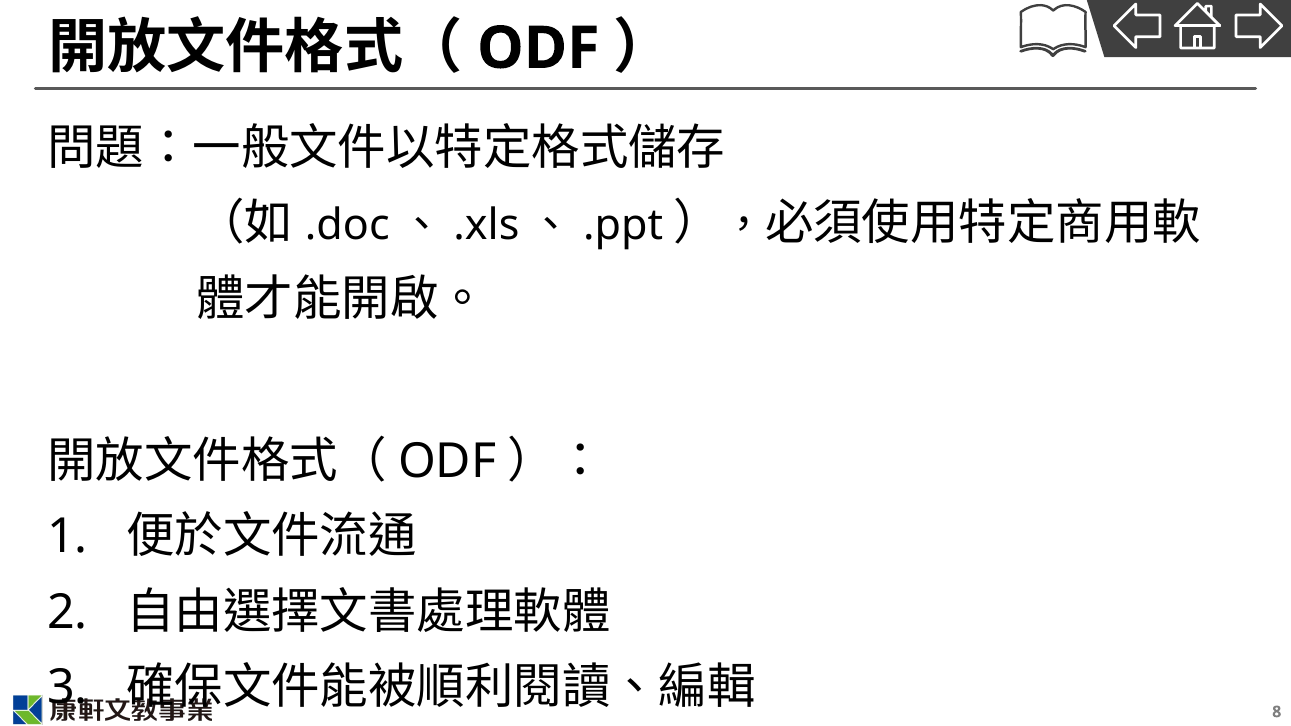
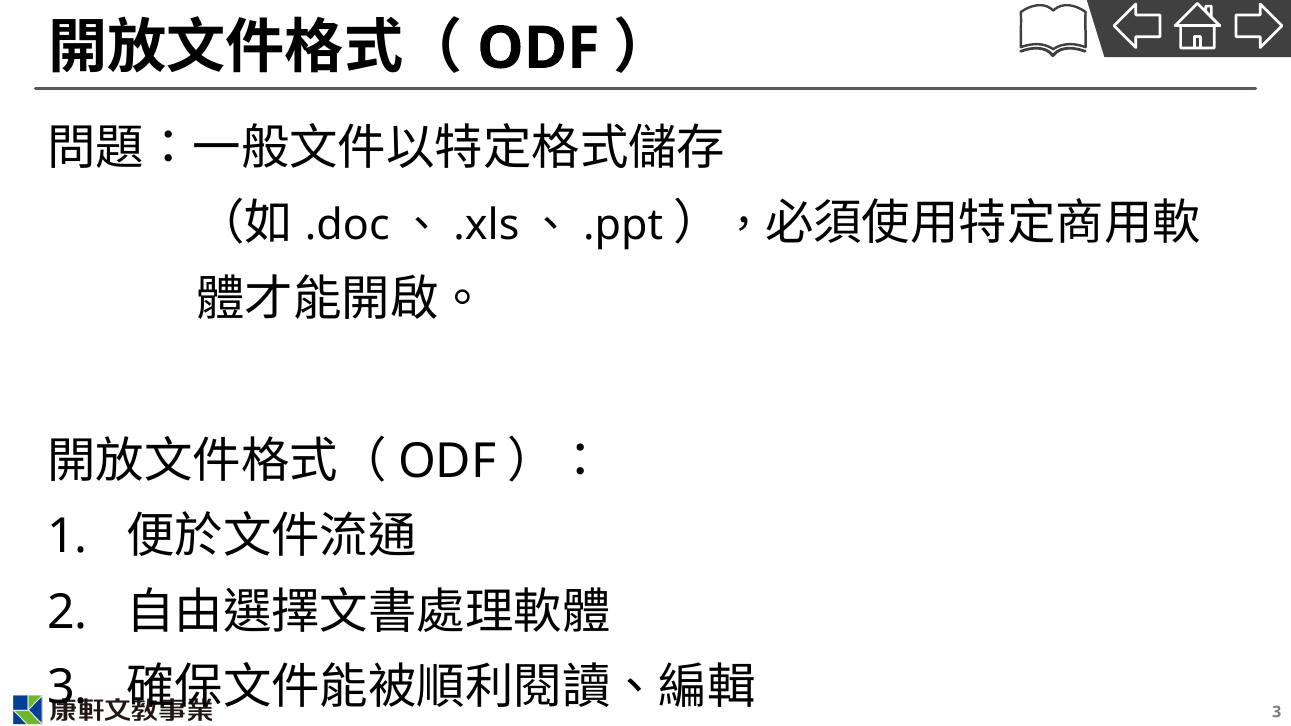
8: 8 -> 3 (1277, 712)
